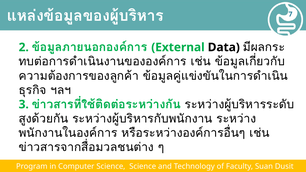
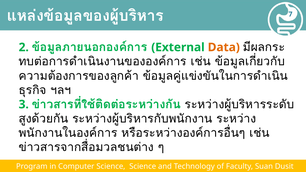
Data colour: black -> orange (224, 47)
